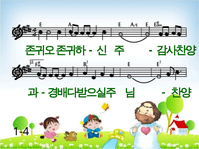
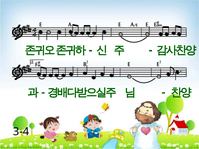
1-4: 1-4 -> 3-4 (21, 132)
